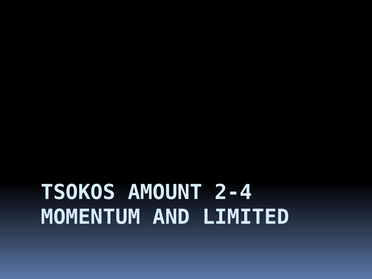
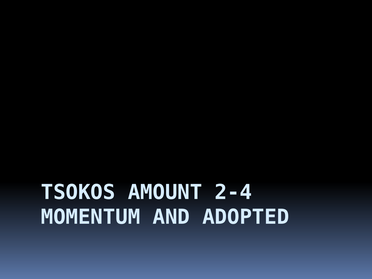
LIMITED: LIMITED -> ADOPTED (246, 217)
